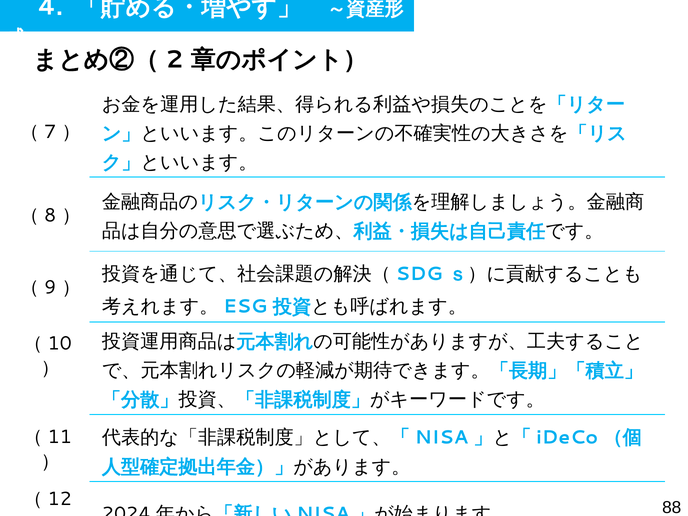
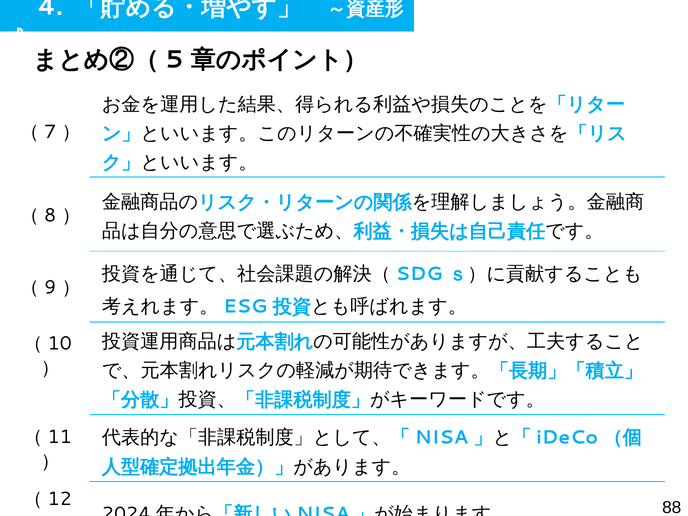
2: 2 -> 5 (175, 59)
